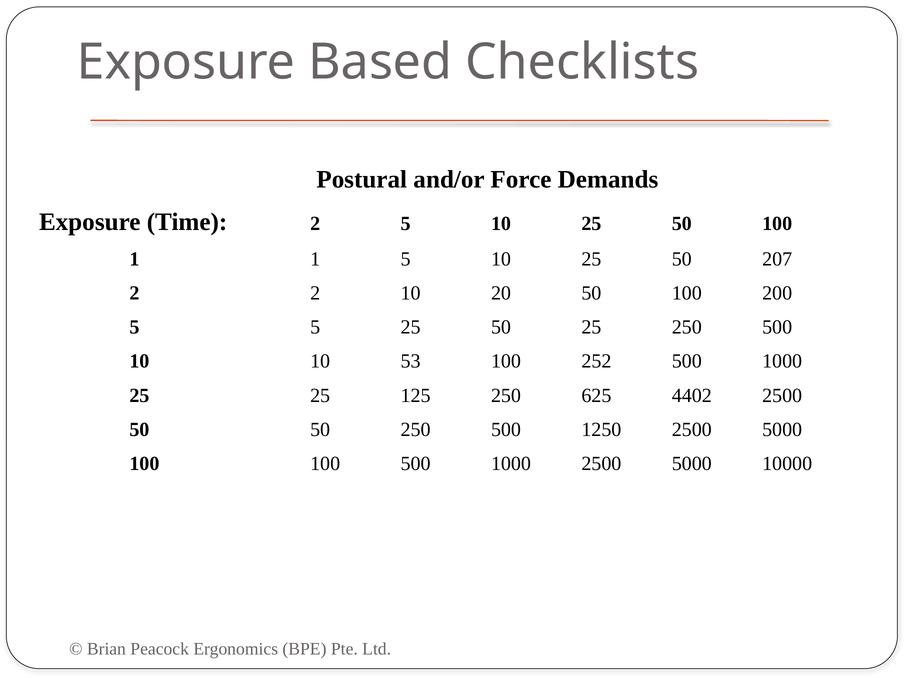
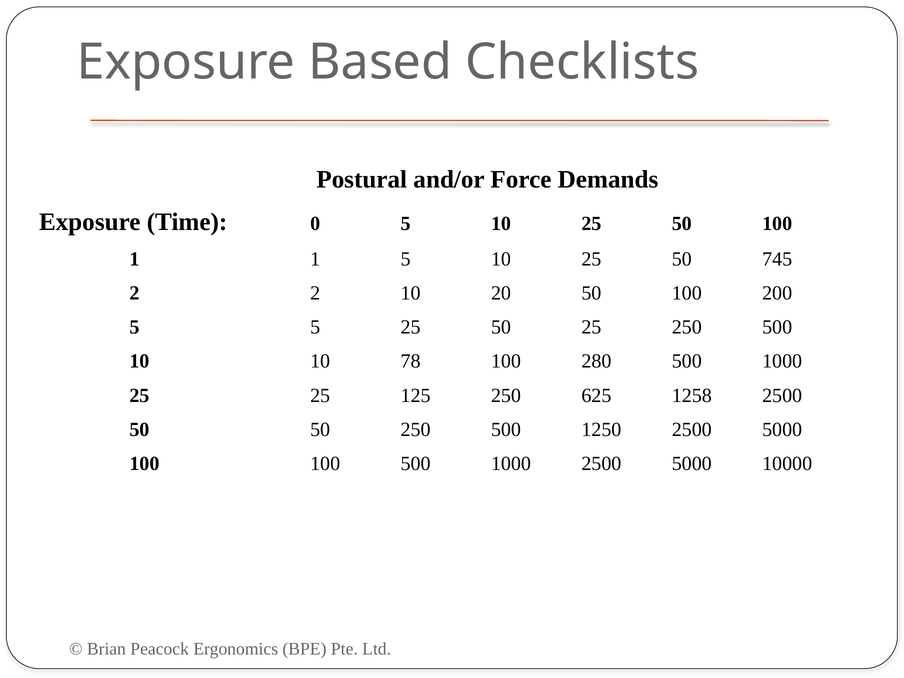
Time 2: 2 -> 0 (315, 224)
207: 207 -> 745 (777, 259)
53: 53 -> 78 (411, 361)
252: 252 -> 280 (596, 361)
4402: 4402 -> 1258 (692, 395)
